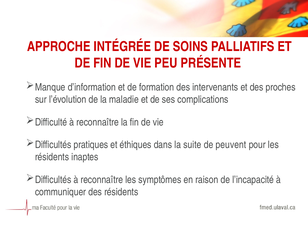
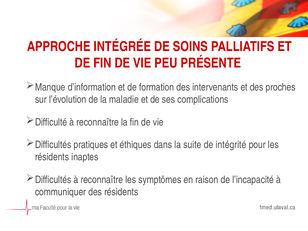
peuvent: peuvent -> intégrité (231, 145)
